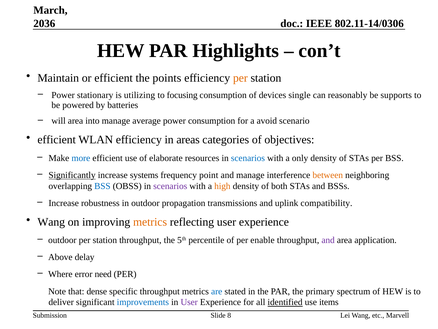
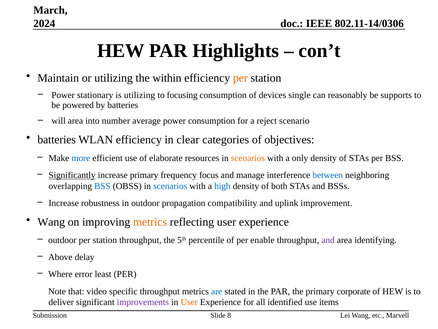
2036: 2036 -> 2024 (44, 23)
or efficient: efficient -> utilizing (114, 78)
points: points -> within (167, 78)
into manage: manage -> number (116, 121)
avoid: avoid -> reject (267, 121)
efficient: efficient -> batteries (57, 140)
areas: areas -> clear (188, 140)
scenarios colour: blue -> orange (248, 158)
increase systems: systems -> primary (144, 175)
point: point -> focus (209, 175)
between colour: orange -> blue (328, 175)
scenarios colour: purple -> blue (170, 186)
high colour: orange -> blue (222, 186)
transmissions: transmissions -> compatibility (232, 203)
compatibility: compatibility -> improvement (326, 203)
application: application -> identifying (376, 240)
need: need -> least (103, 274)
dense: dense -> video (97, 291)
spectrum: spectrum -> corporate (354, 291)
improvements colour: blue -> purple (143, 302)
User colour: purple -> orange (189, 302)
identified underline: present -> none (285, 302)
